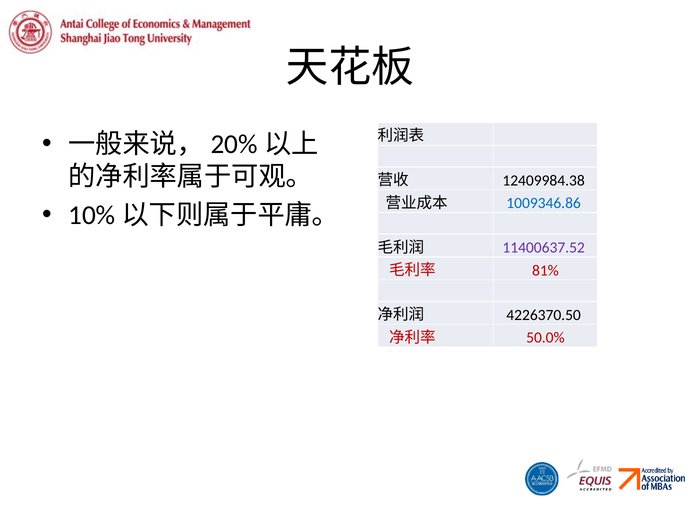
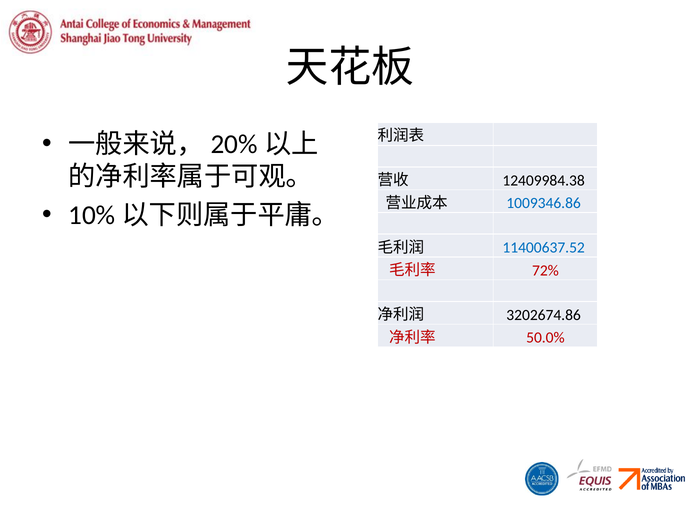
11400637.52 colour: purple -> blue (544, 248)
81%: 81% -> 72% (545, 271)
4226370.50: 4226370.50 -> 3202674.86 (544, 315)
